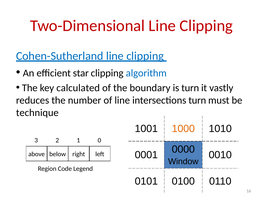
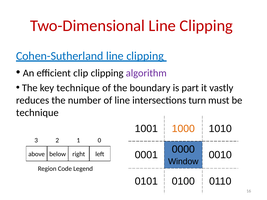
star: star -> clip (81, 73)
algorithm colour: blue -> purple (146, 73)
key calculated: calculated -> technique (78, 88)
is turn: turn -> part (190, 88)
